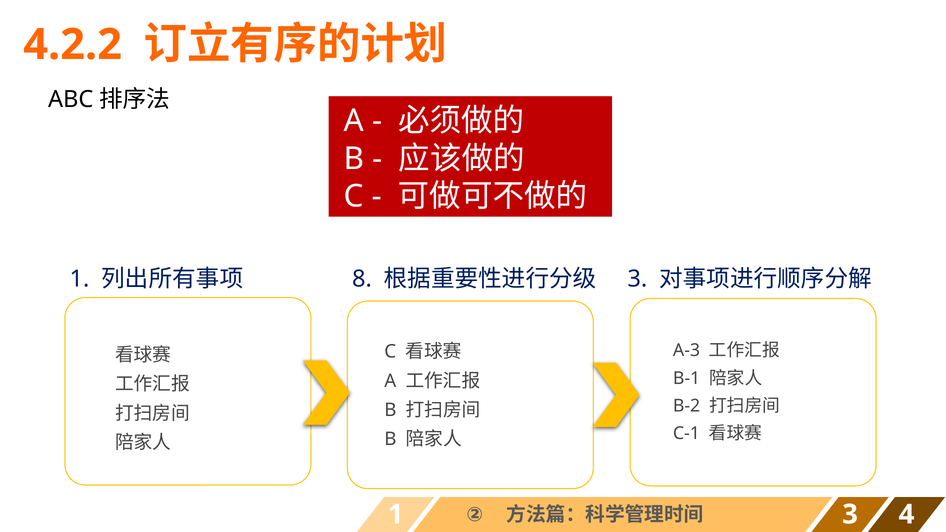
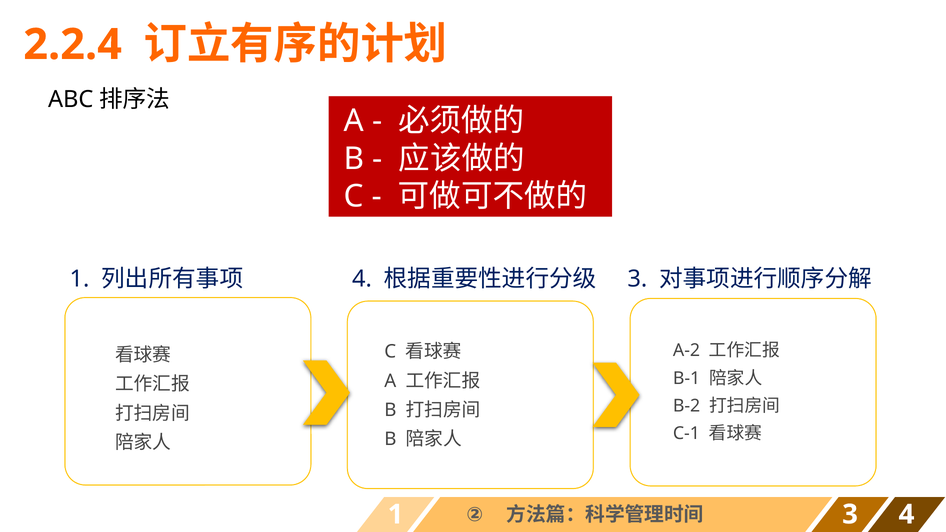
4.2.2: 4.2.2 -> 2.2.4 (73, 45)
8: 8 -> 4 (362, 279)
A-3: A-3 -> A-2 (687, 351)
